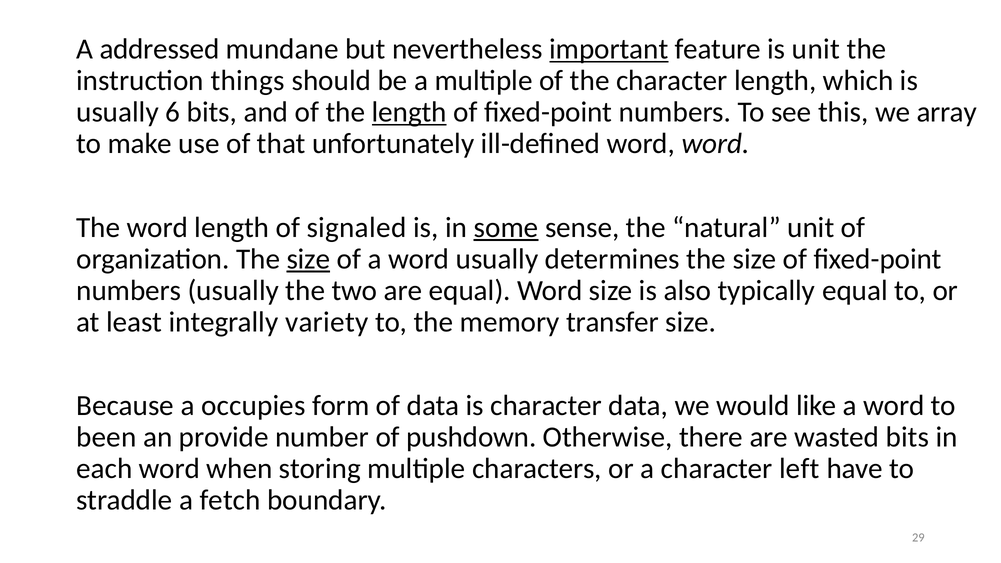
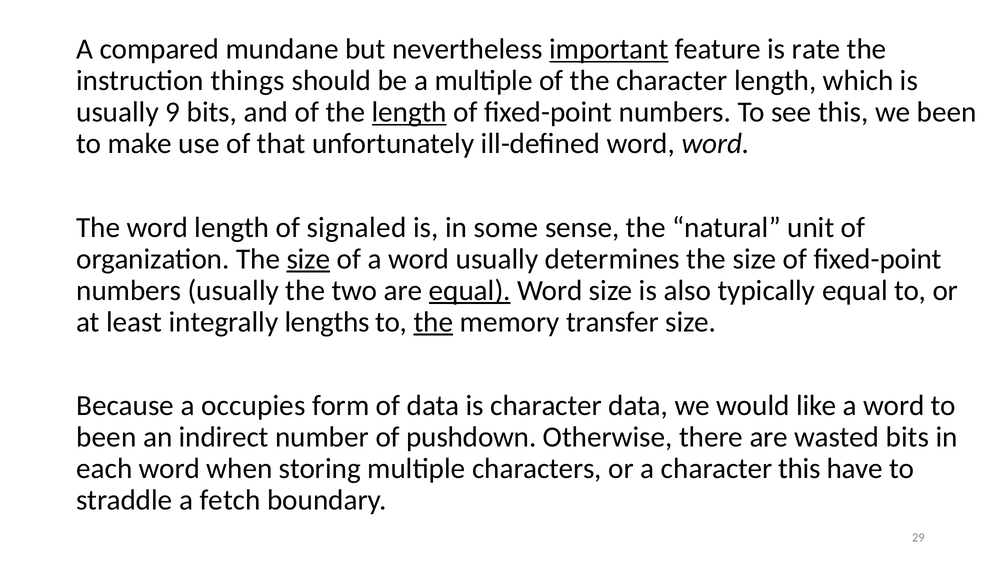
addressed: addressed -> compared (159, 49)
is unit: unit -> rate (816, 49)
6: 6 -> 9 (173, 112)
we array: array -> been (947, 112)
some underline: present -> none (506, 227)
equal underline: none -> present (470, 290)
variety: variety -> lengths (327, 322)
the underline: none -> present (433, 322)
provide: provide -> indirect (224, 437)
character left: left -> this (800, 469)
